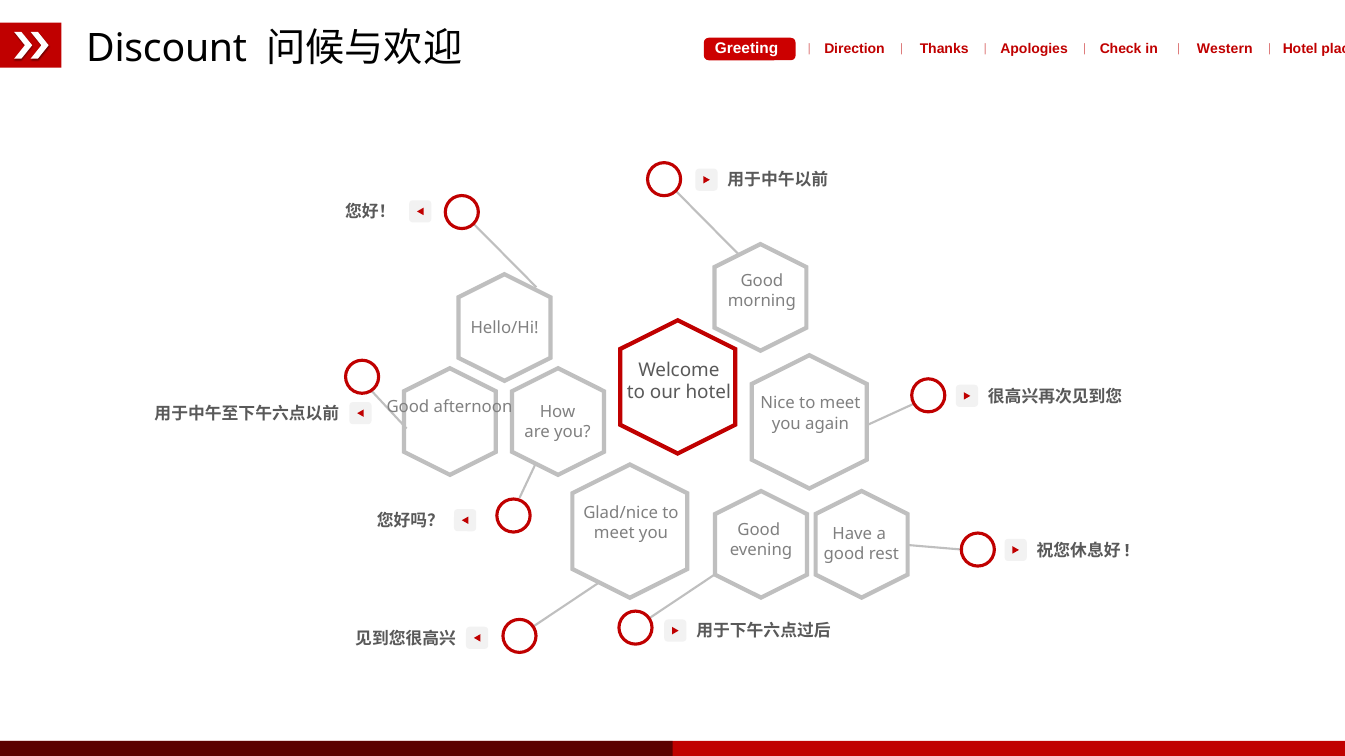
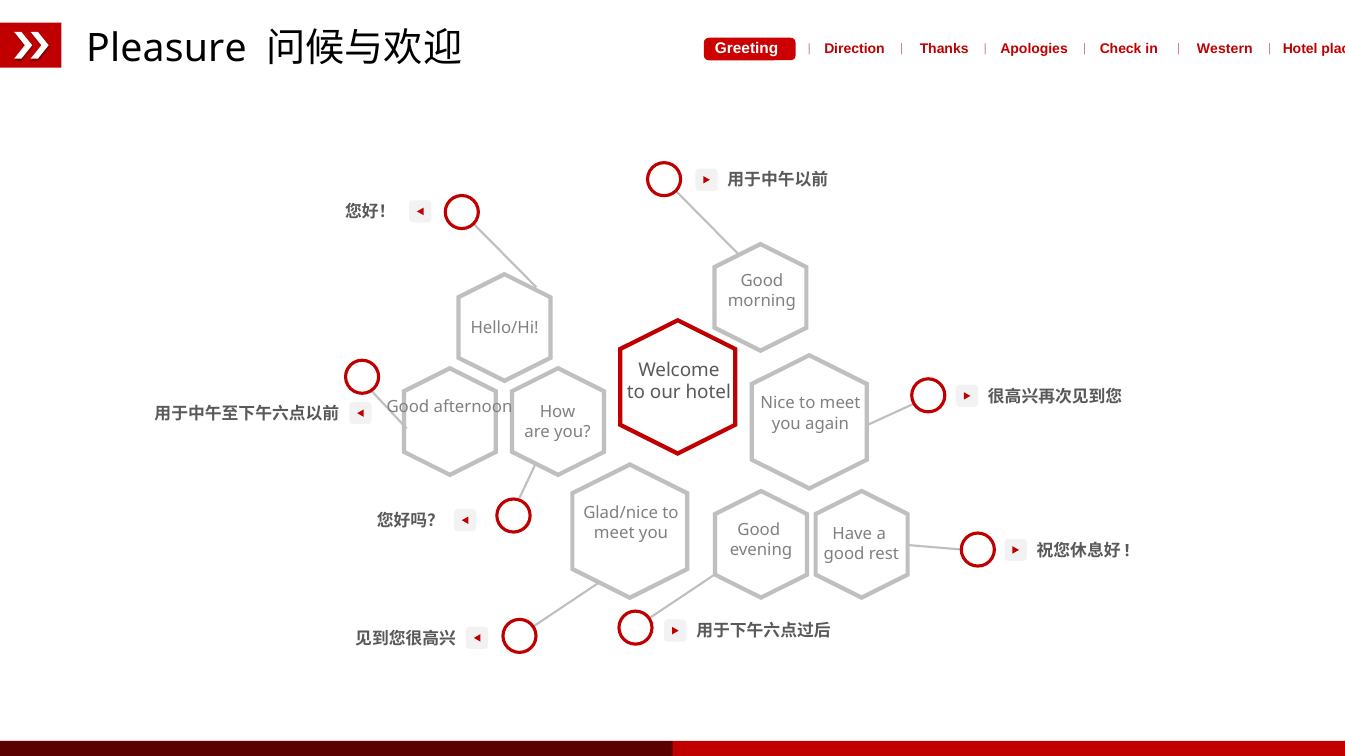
Discount: Discount -> Pleasure (166, 48)
